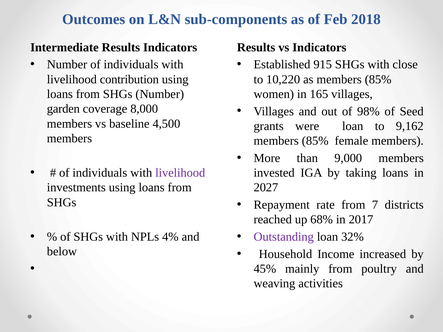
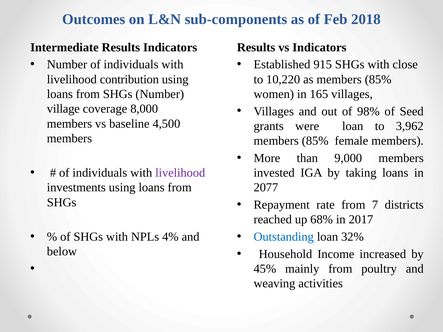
garden: garden -> village (63, 109)
9,162: 9,162 -> 3,962 (410, 126)
2027: 2027 -> 2077 (266, 188)
Outstanding colour: purple -> blue (284, 237)
